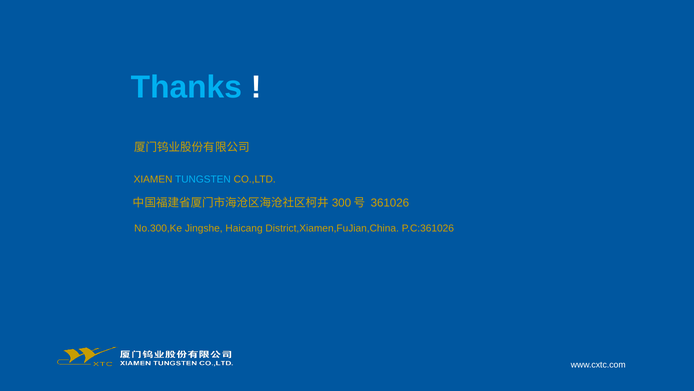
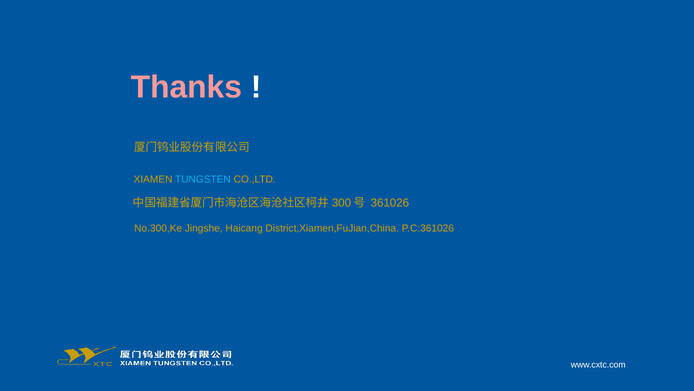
Thanks colour: light blue -> pink (186, 87)
